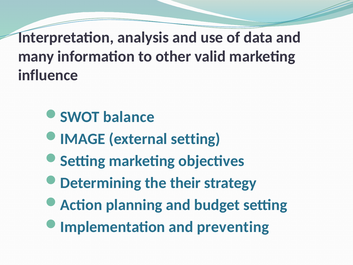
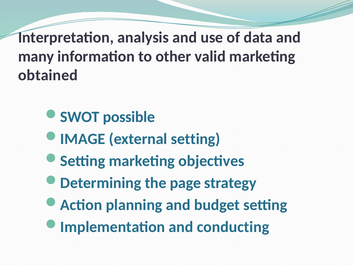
influence: influence -> obtained (48, 75)
balance: balance -> possible (129, 117)
their: their -> page (185, 183)
preventing: preventing -> conducting (233, 227)
